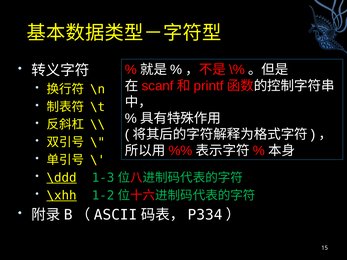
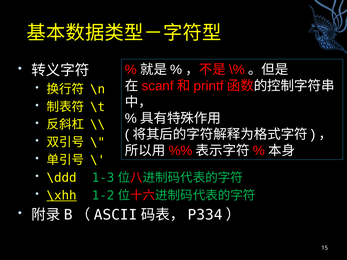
\ddd underline: present -> none (62, 178)
